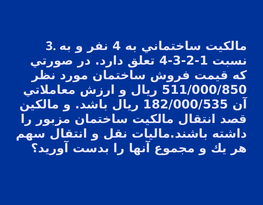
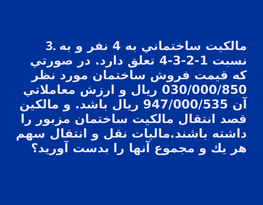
511/000/850: 511/000/850 -> 030/000/850 (204, 90)
182/000/535: 182/000/535 -> 947/000/535 (186, 104)
